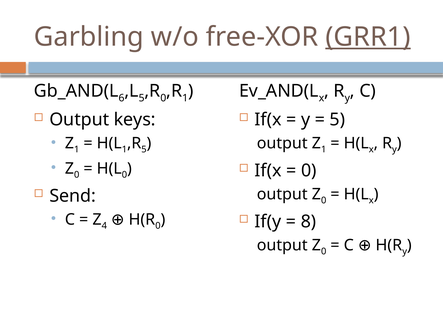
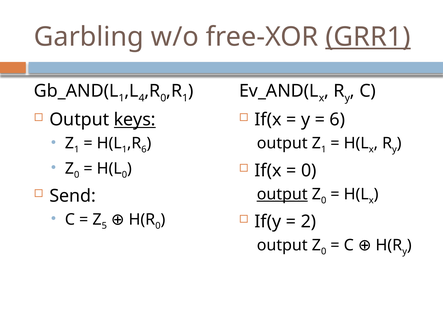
6: 6 -> 1 (122, 98)
5: 5 -> 4 (142, 98)
keys underline: none -> present (135, 120)
5: 5 -> 6 (337, 120)
5: 5 -> 6 (144, 150)
output underline: none -> present (282, 194)
4: 4 -> 5 (104, 226)
8: 8 -> 2 (308, 222)
